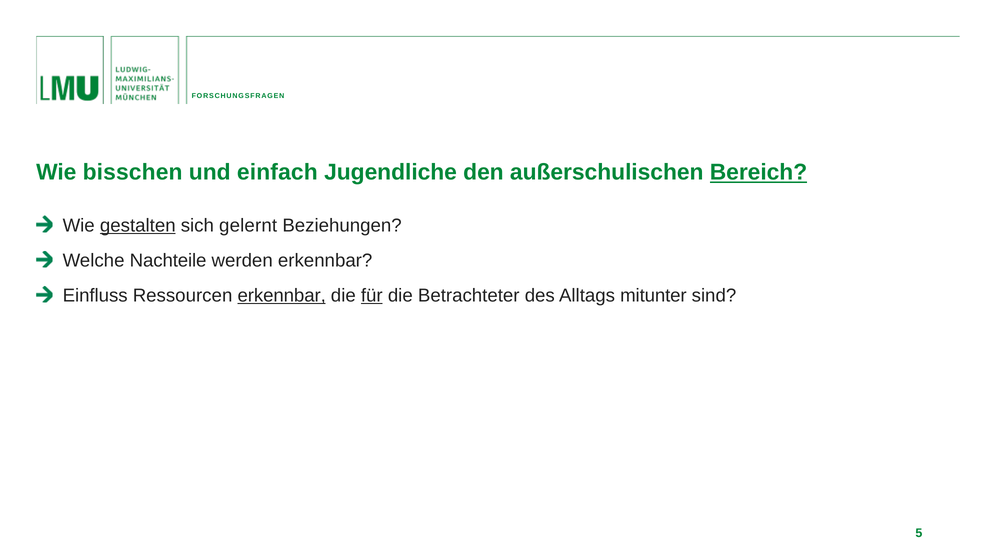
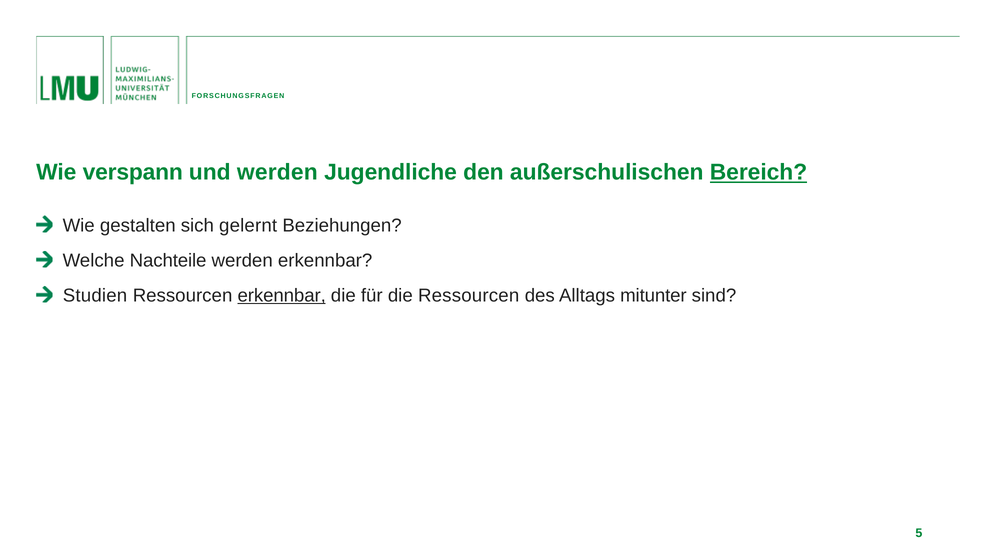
bisschen: bisschen -> verspann (133, 172)
und einfach: einfach -> werden (277, 172)
gestalten underline: present -> none (138, 226)
Einfluss: Einfluss -> Studien (95, 296)
für underline: present -> none (372, 296)
die Betrachteter: Betrachteter -> Ressourcen (469, 296)
